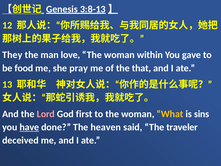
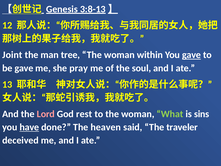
They: They -> Joint (12, 55)
love: love -> tree (70, 55)
gave underline: none -> present (192, 55)
be food: food -> gave (24, 68)
that: that -> soul (141, 68)
first: first -> rest (84, 114)
What colour: yellow -> light green (170, 114)
